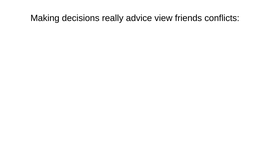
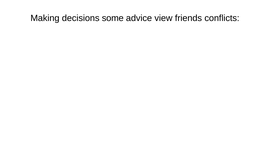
really: really -> some (113, 18)
